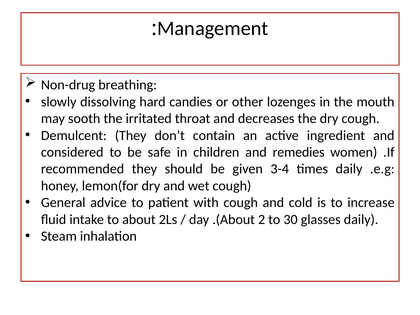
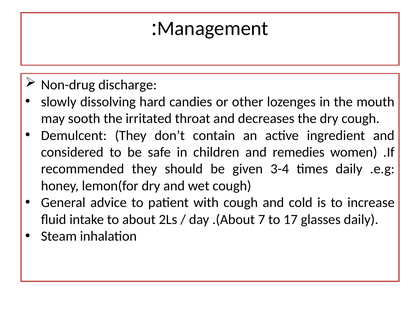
breathing: breathing -> discharge (128, 85)
2: 2 -> 7 (262, 219)
30: 30 -> 17 (291, 219)
